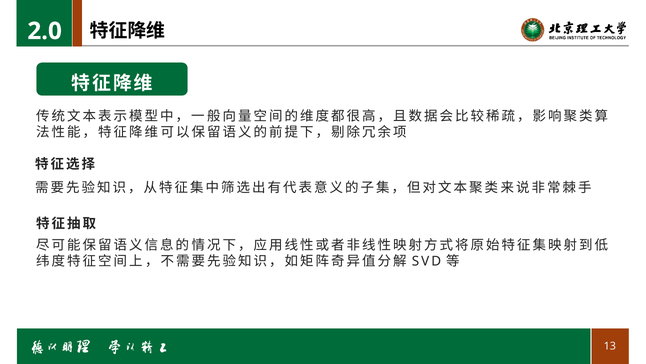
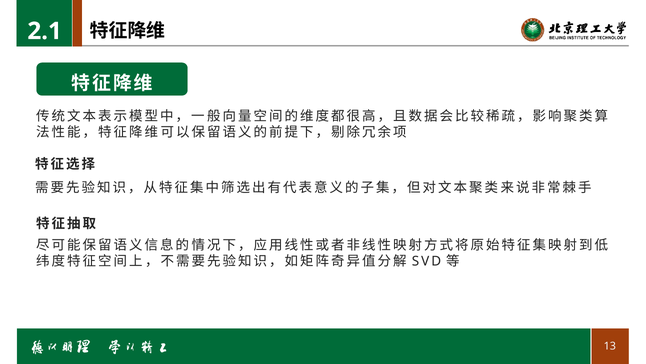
2.0: 2.0 -> 2.1 (45, 31)
